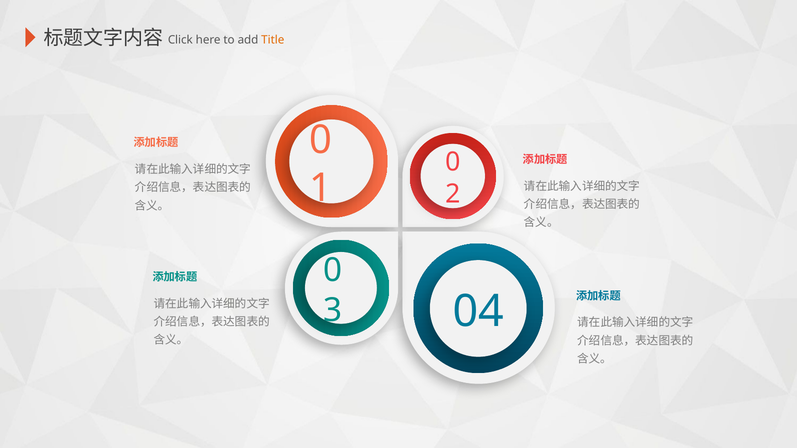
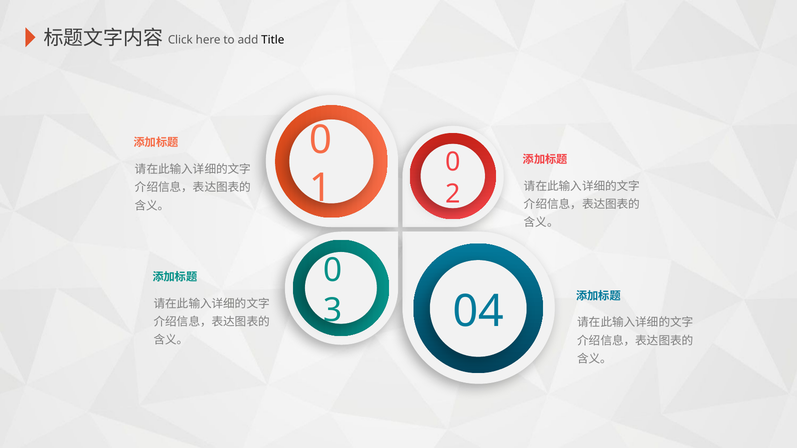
Title colour: orange -> black (273, 40)
